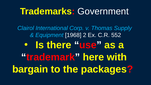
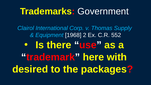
bargain: bargain -> desired (30, 69)
